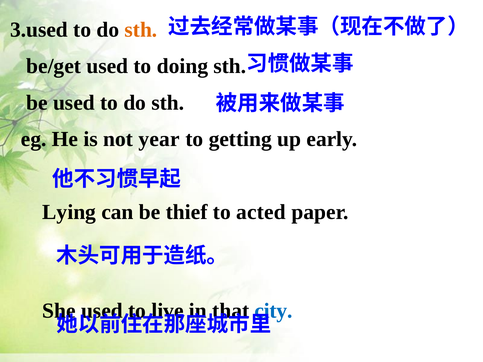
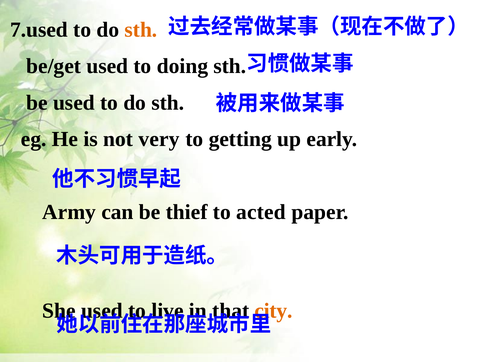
3.used: 3.used -> 7.used (39, 30)
year: year -> very (159, 139)
Lying: Lying -> Army (69, 212)
city colour: blue -> orange (273, 311)
